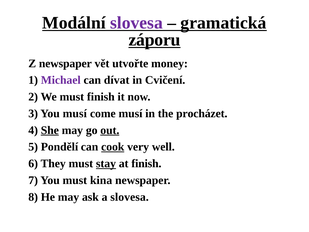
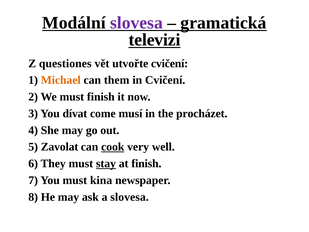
záporu: záporu -> televizi (155, 40)
Z newspaper: newspaper -> questiones (65, 63)
utvořte money: money -> cvičení (170, 63)
Michael colour: purple -> orange (61, 80)
dívat: dívat -> them (117, 80)
You musí: musí -> dívat (75, 113)
She underline: present -> none (50, 130)
out underline: present -> none (110, 130)
Pondělí: Pondělí -> Zavolat (60, 147)
